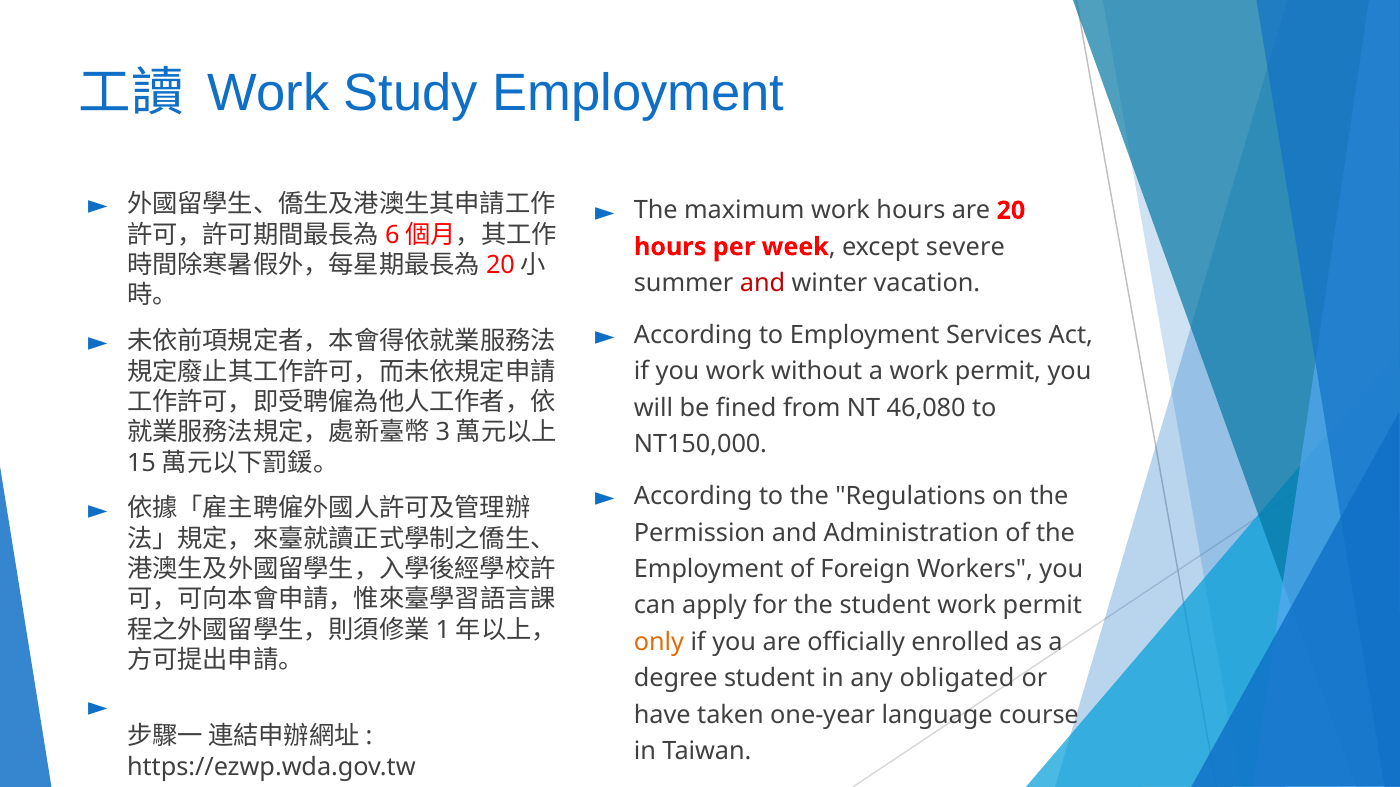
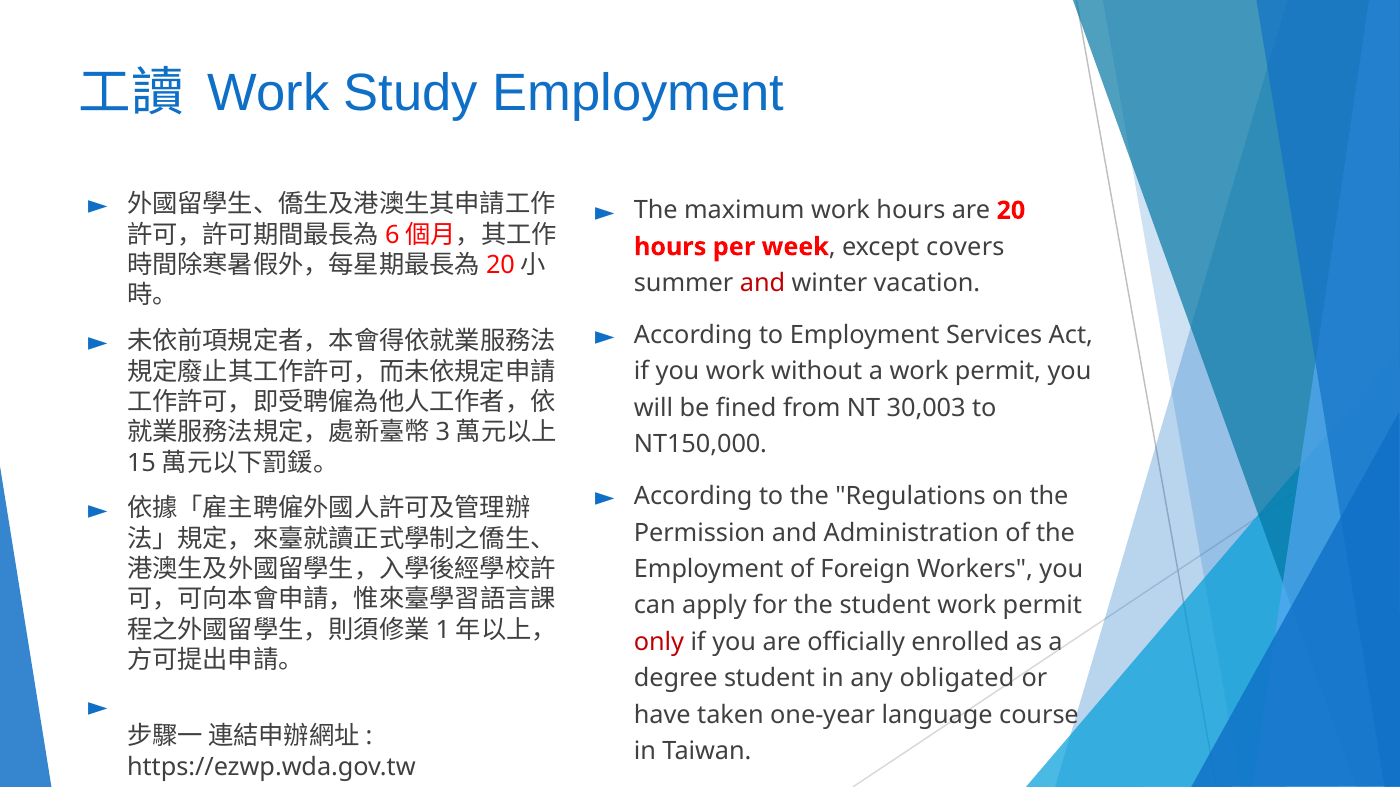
severe: severe -> covers (965, 247)
46,080: 46,080 -> 30,003 (926, 408)
only colour: orange -> red (659, 642)
